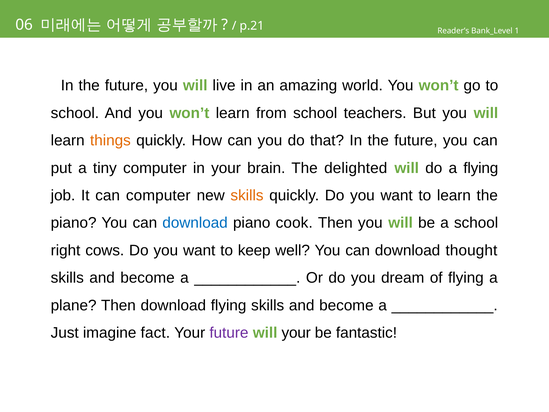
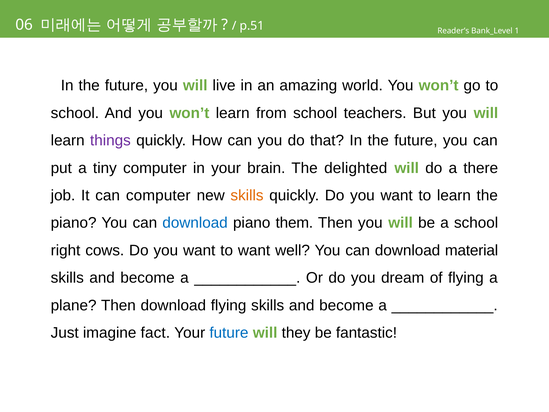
p.21: p.21 -> p.51 (252, 26)
things colour: orange -> purple (110, 140)
a flying: flying -> there (481, 168)
cook: cook -> them (294, 223)
to keep: keep -> want (254, 250)
thought: thought -> material (472, 250)
future colour: purple -> blue (229, 333)
will your: your -> they (296, 333)
